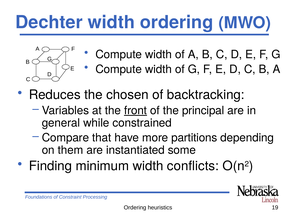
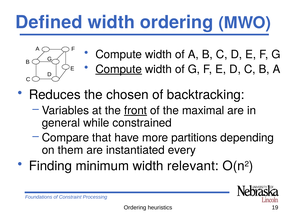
Dechter: Dechter -> Defined (49, 22)
Compute underline: none -> present (119, 69)
principal: principal -> maximal (203, 110)
some: some -> every (182, 150)
conflicts: conflicts -> relevant (193, 166)
